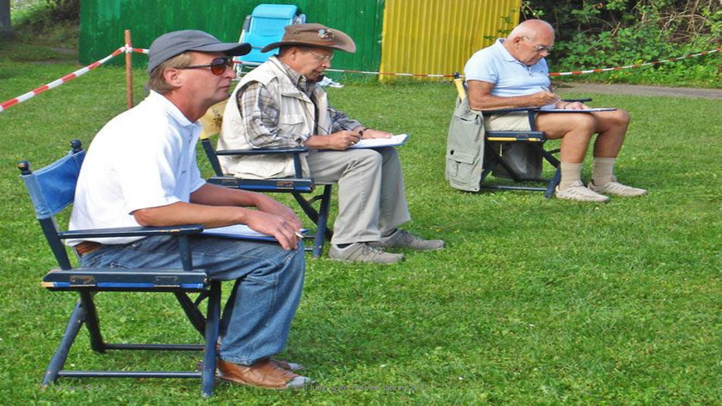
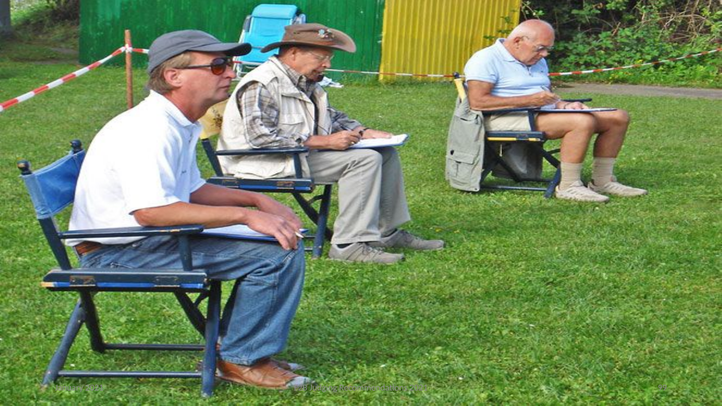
65: 65 -> 99 (662, 388)
